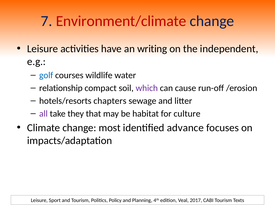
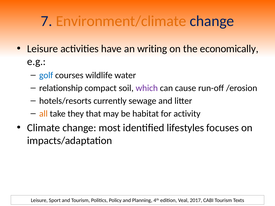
Environment/climate colour: red -> orange (121, 21)
independent: independent -> economically (229, 49)
chapters: chapters -> currently (110, 101)
all colour: purple -> orange (43, 114)
culture: culture -> activity (187, 114)
advance: advance -> lifestyles (185, 128)
